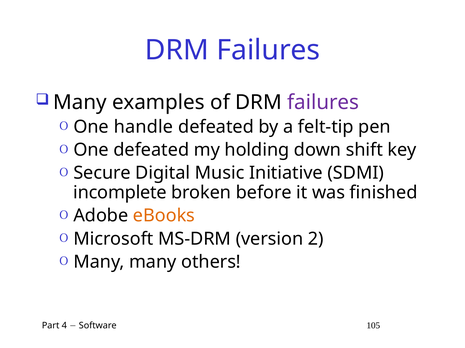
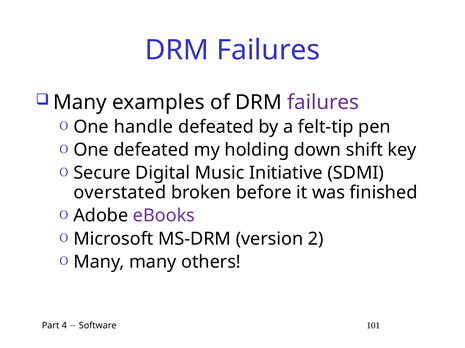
incomplete: incomplete -> overstated (120, 193)
eBooks colour: orange -> purple (164, 216)
105: 105 -> 101 (373, 326)
